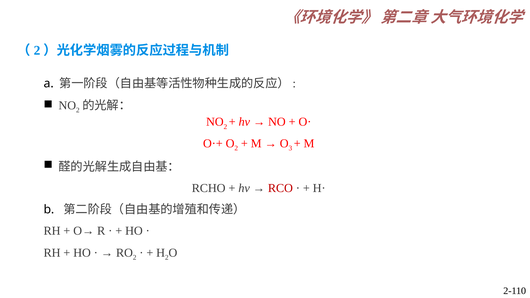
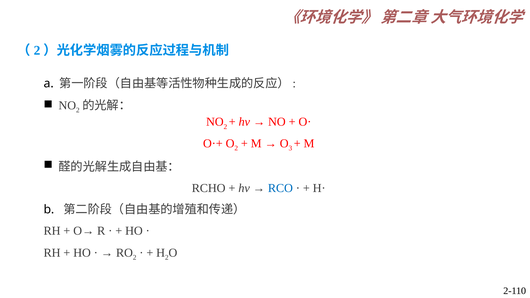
RCO colour: red -> blue (280, 188)
